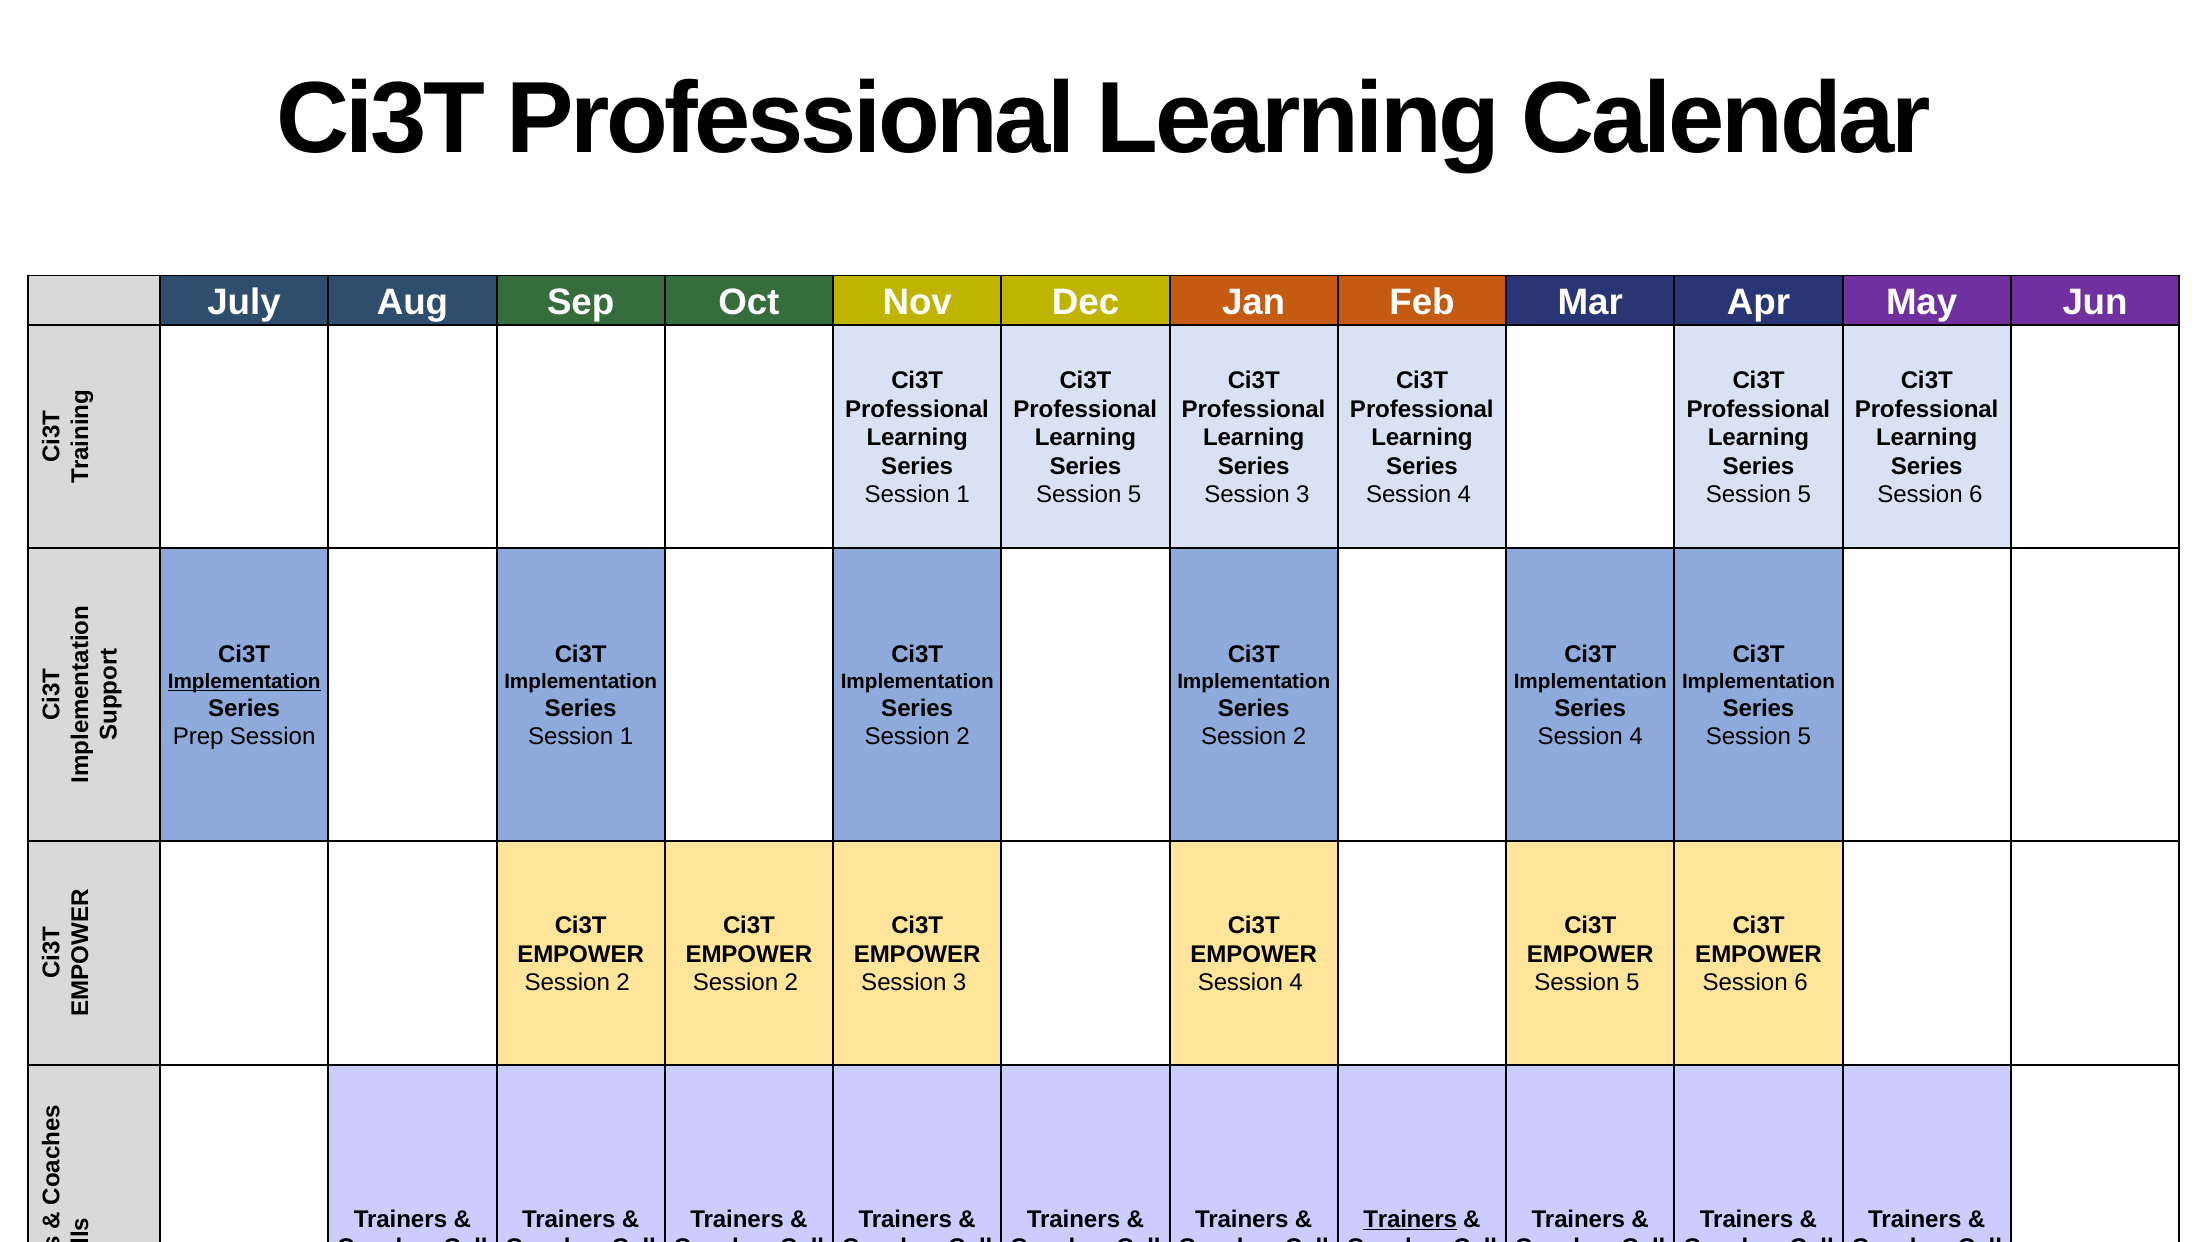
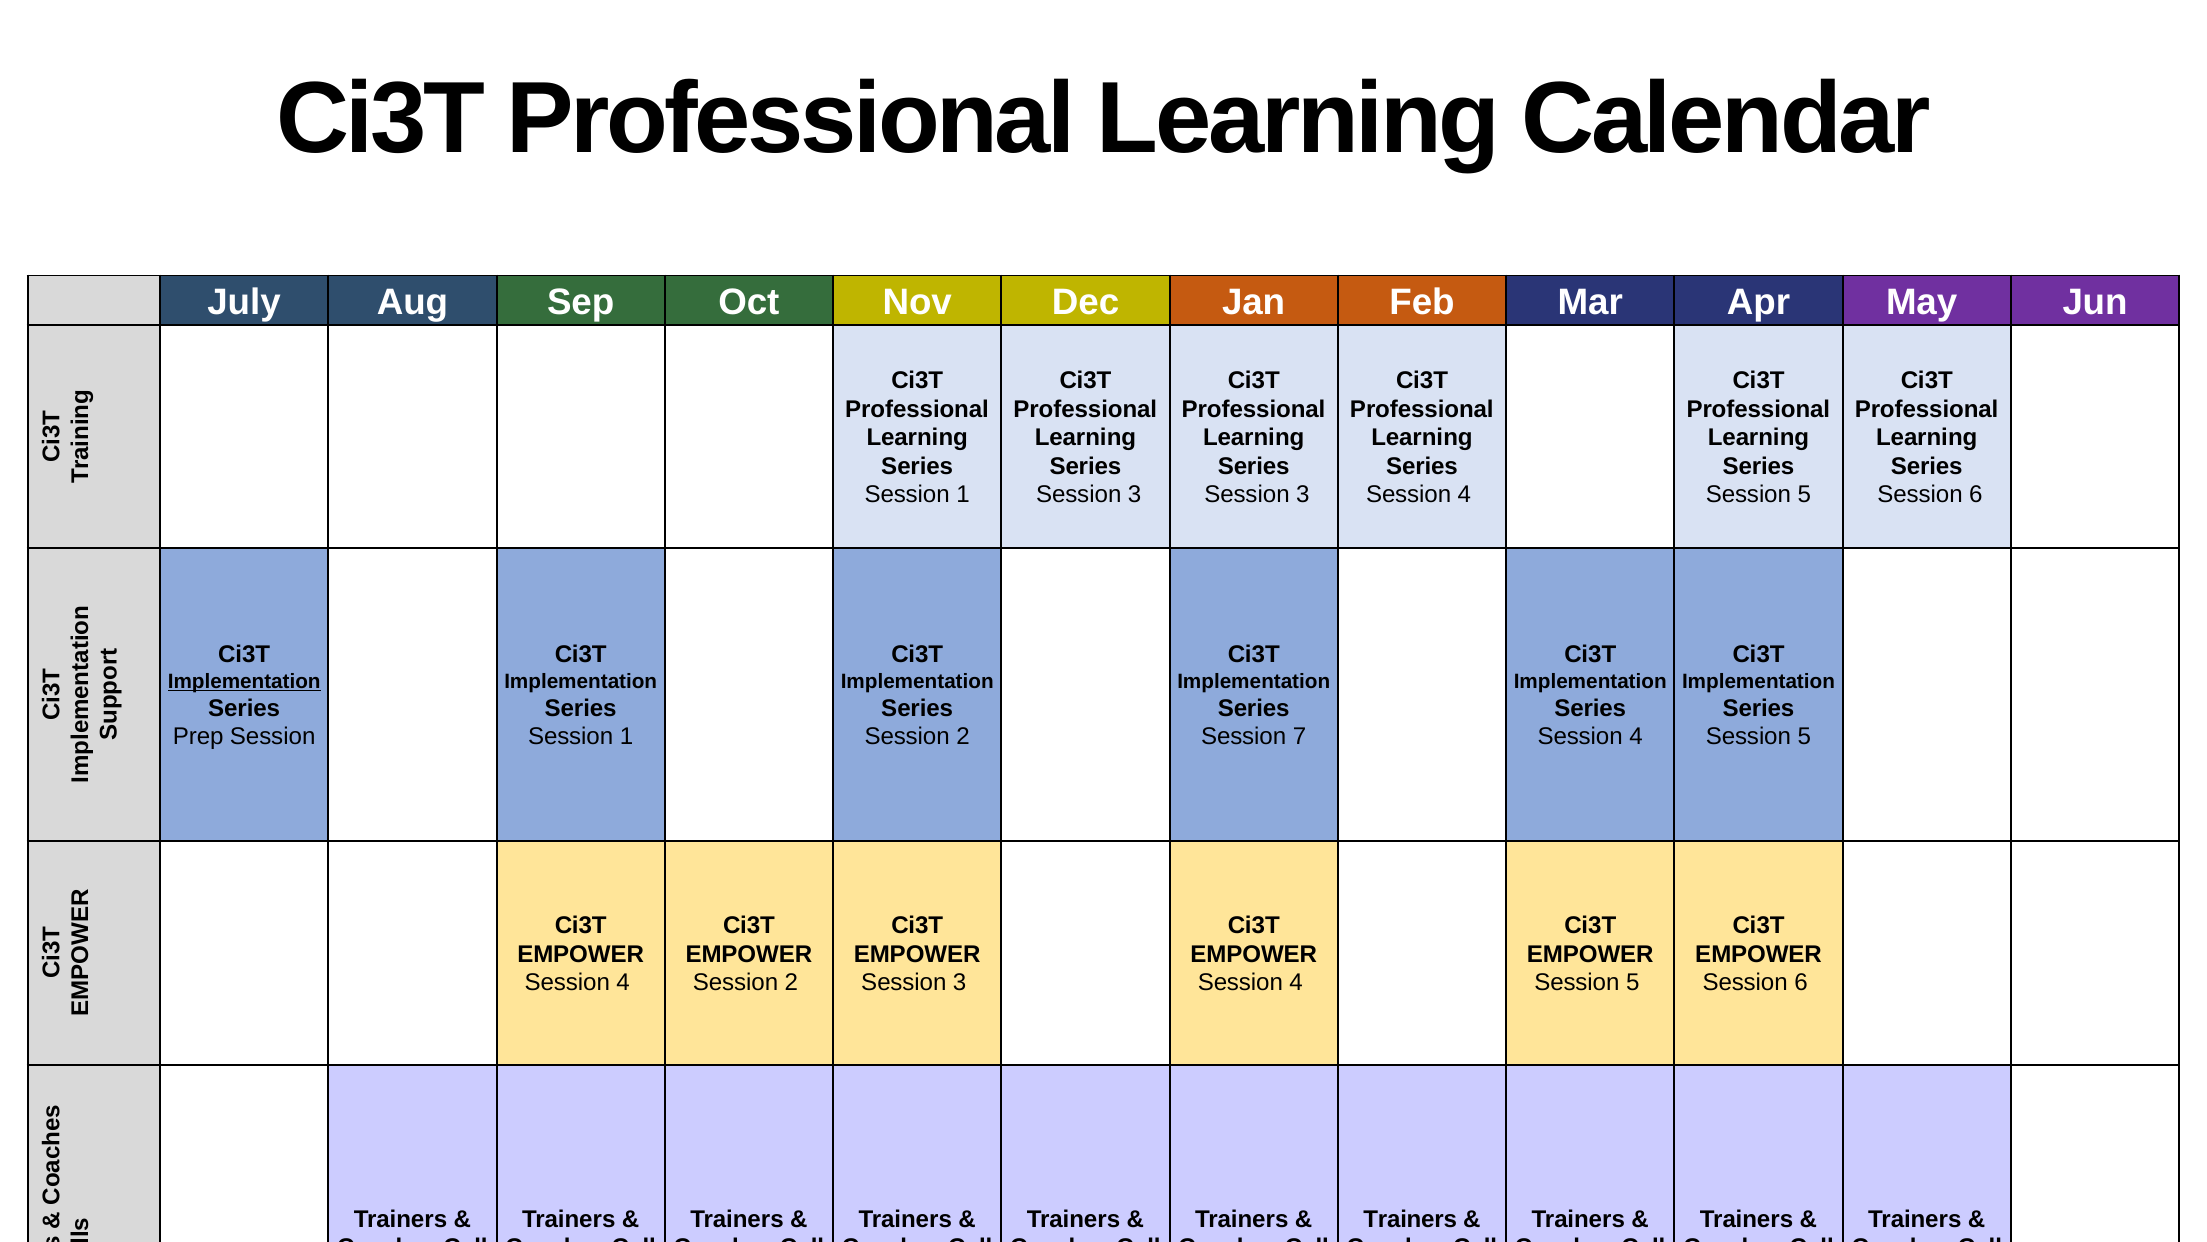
5: 5 -> 3 (1135, 495)
2: 2 -> 7 (1300, 737)
2: 2 -> 4 (623, 982)
Trainers underline: present -> none (1410, 1219)
